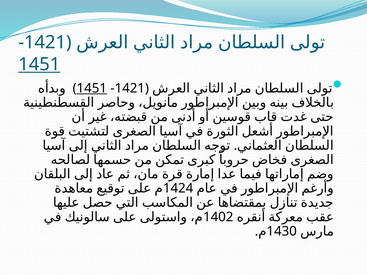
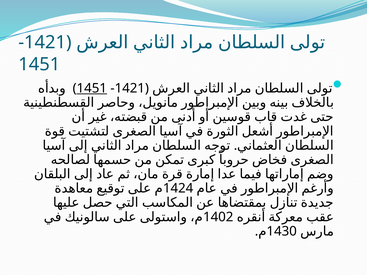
1451 underline: present -> none (39, 64)
